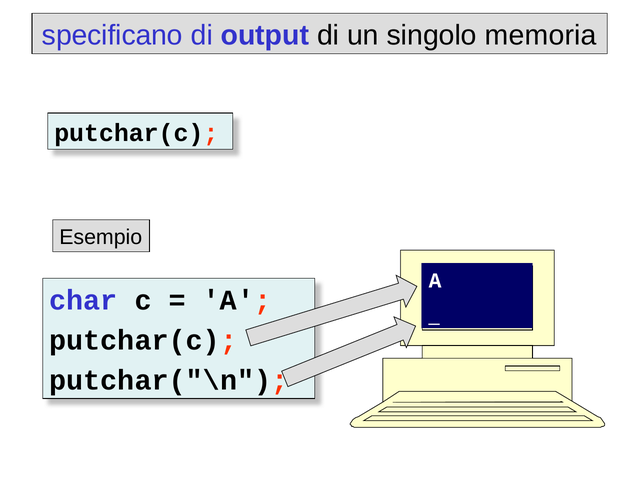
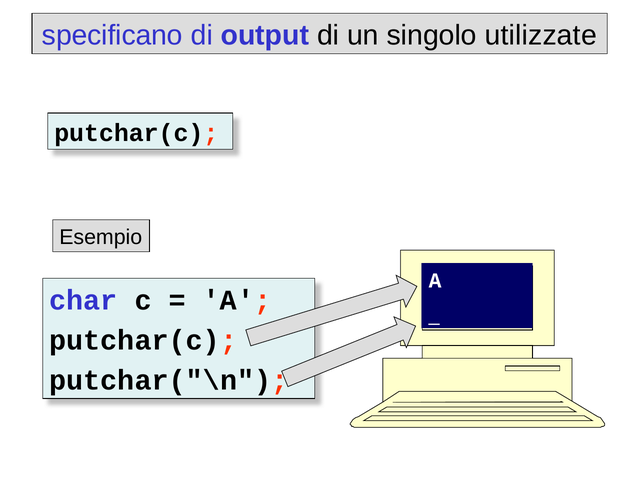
memoria: memoria -> utilizzate (541, 35)
